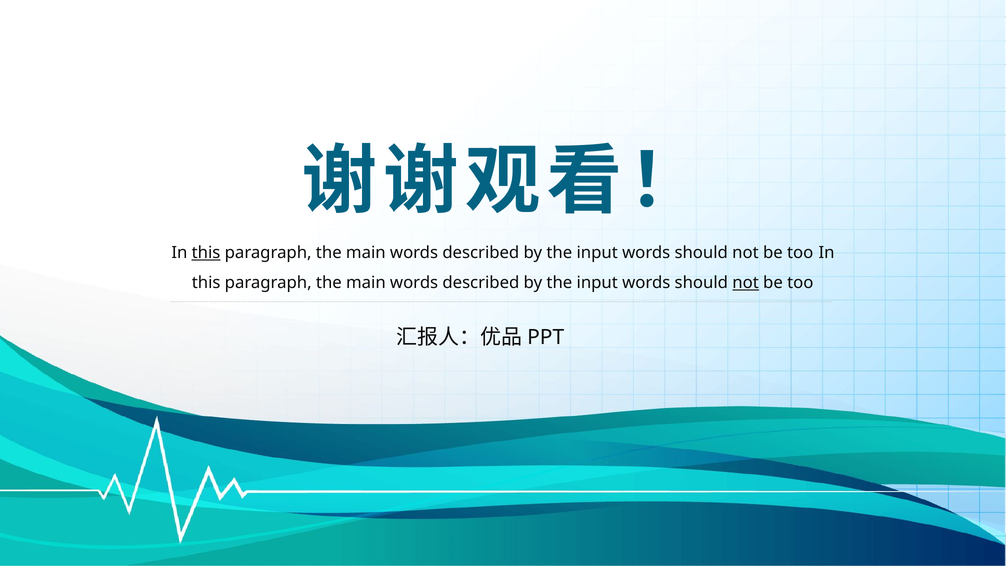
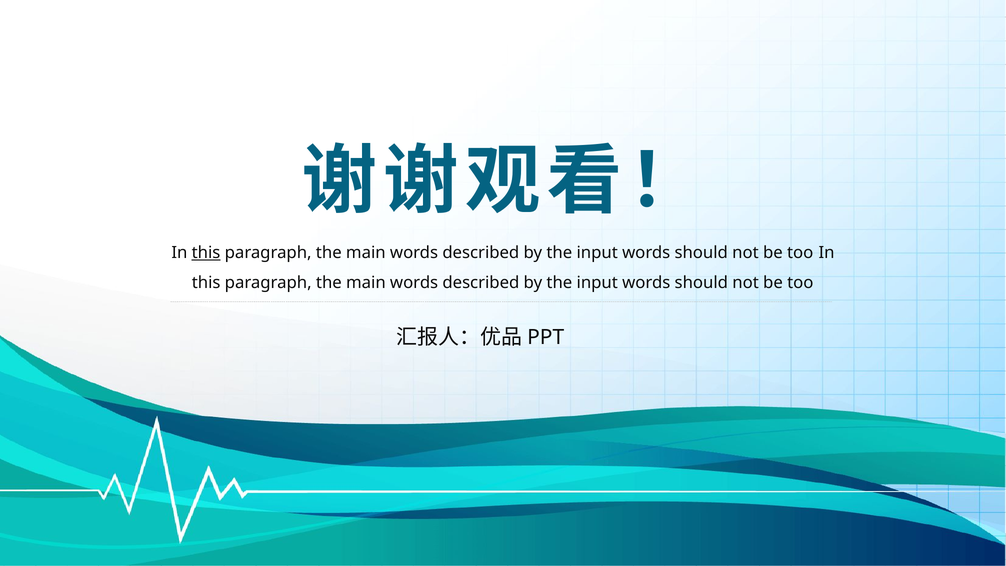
not underline: present -> none (746, 283)
